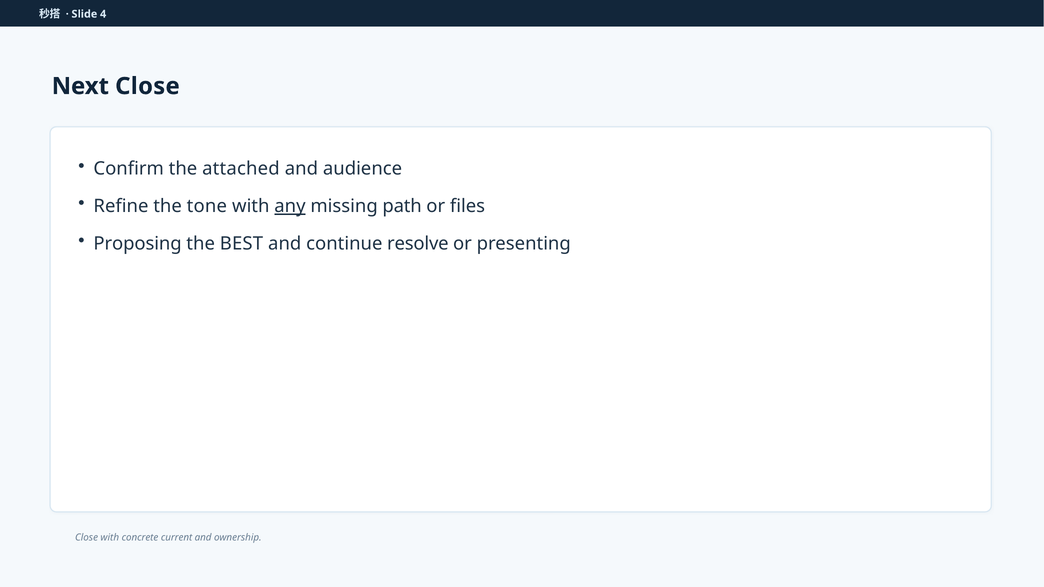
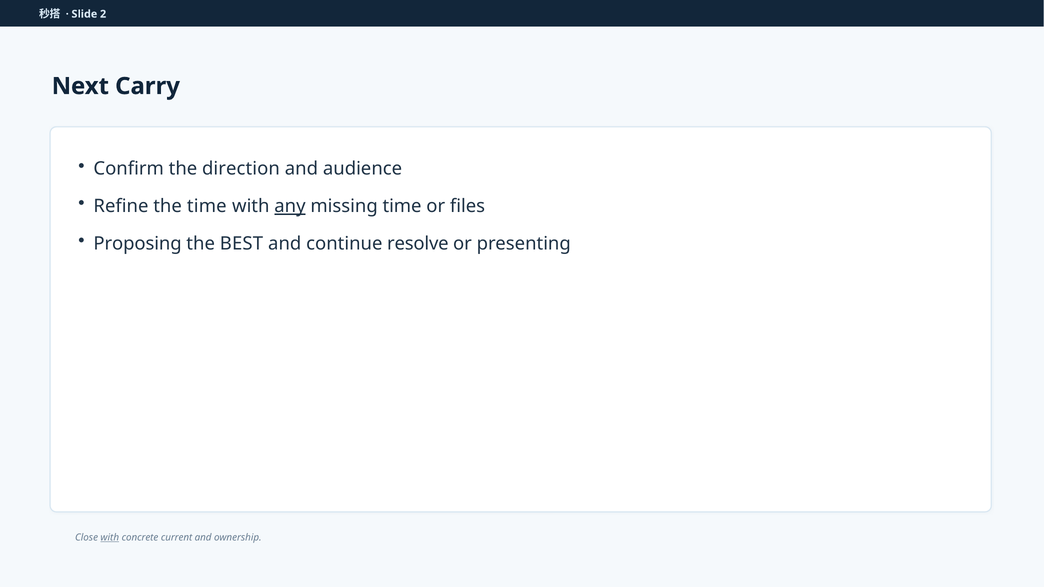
4: 4 -> 2 (103, 14)
Next Close: Close -> Carry (148, 86)
attached: attached -> direction (241, 169)
the tone: tone -> time (207, 206)
missing path: path -> time (402, 206)
with underline: none -> present (110, 538)
